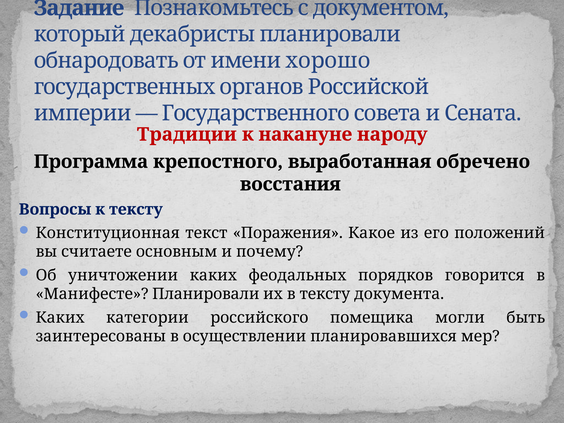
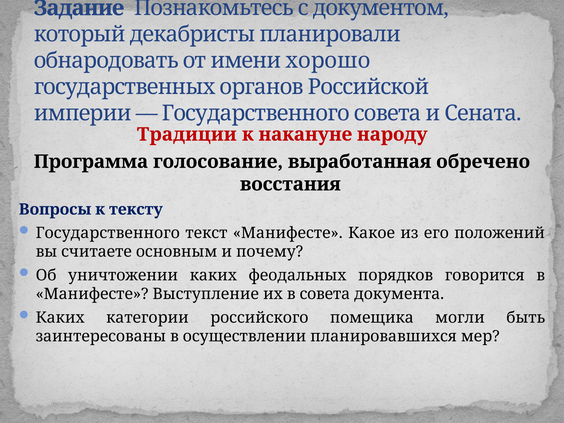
крепостного: крепостного -> голосование (218, 162)
Конституционная: Конституционная -> Государственного (108, 233)
текст Поражения: Поражения -> Манифесте (288, 233)
Манифесте Планировали: Планировали -> Выступление (206, 294)
в тексту: тексту -> совета (325, 294)
